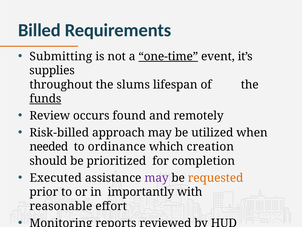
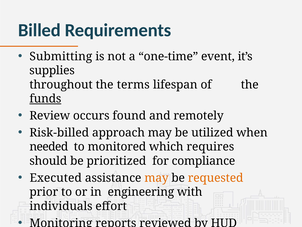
one-time underline: present -> none (168, 56)
slums: slums -> terms (133, 84)
ordinance: ordinance -> monitored (117, 147)
creation: creation -> requires (210, 147)
completion: completion -> compliance (203, 161)
may colour: purple -> orange (156, 178)
importantly: importantly -> engineering (141, 192)
reasonable: reasonable -> individuals (61, 206)
